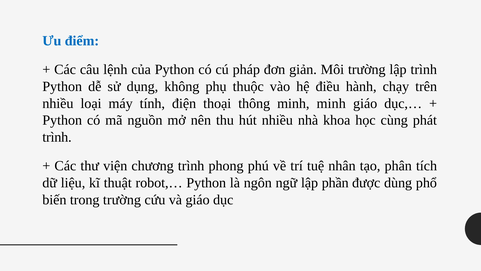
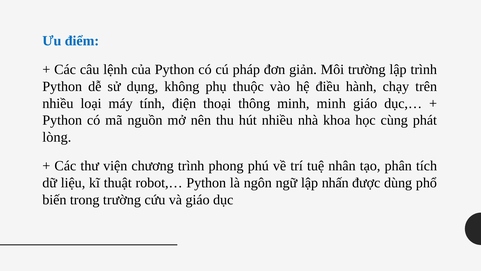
trình: trình -> lòng (57, 137)
phần: phần -> nhấn (335, 183)
